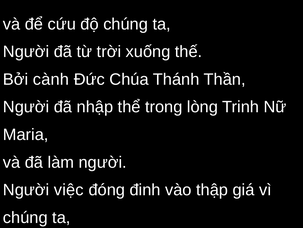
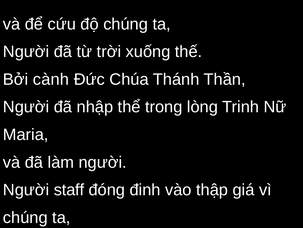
việc: việc -> staff (69, 189)
